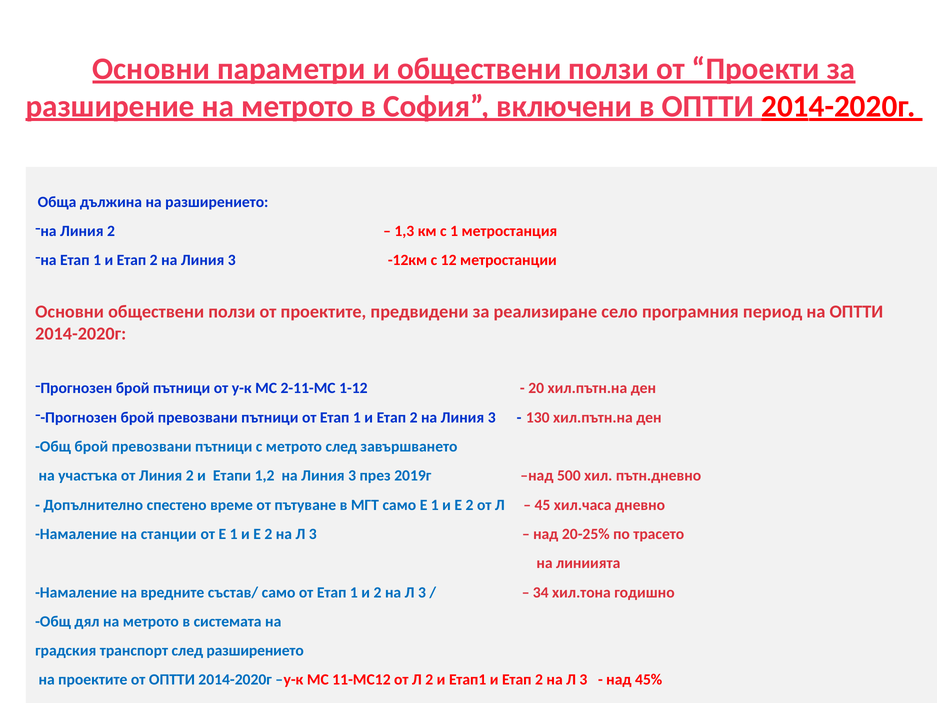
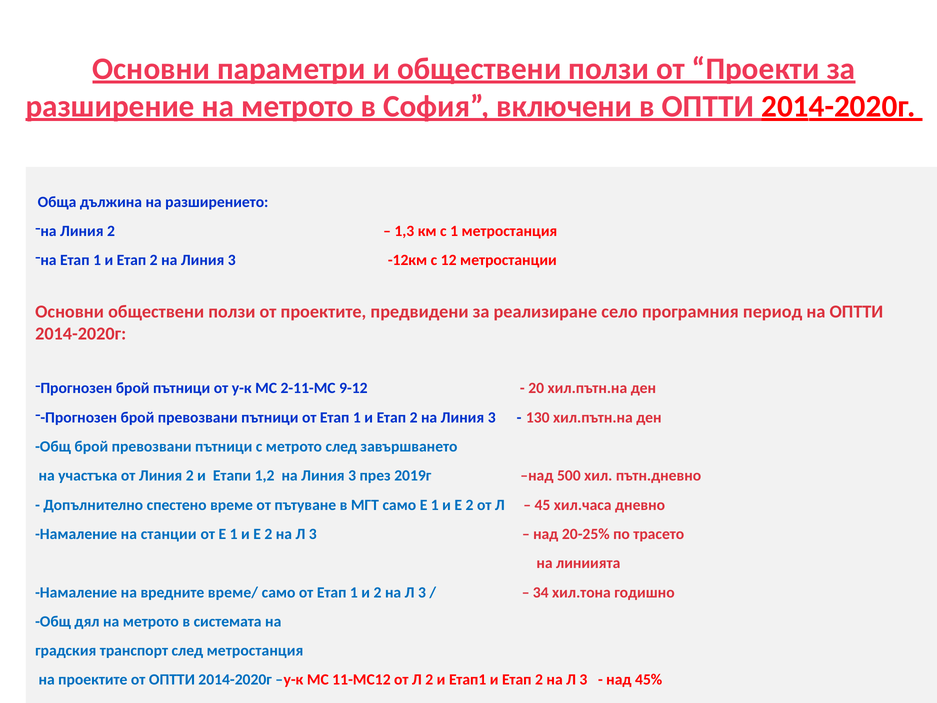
1-12: 1-12 -> 9-12 (353, 388)
състав/: състав/ -> време/ (233, 592)
след разширението: разширението -> метростанция (255, 650)
